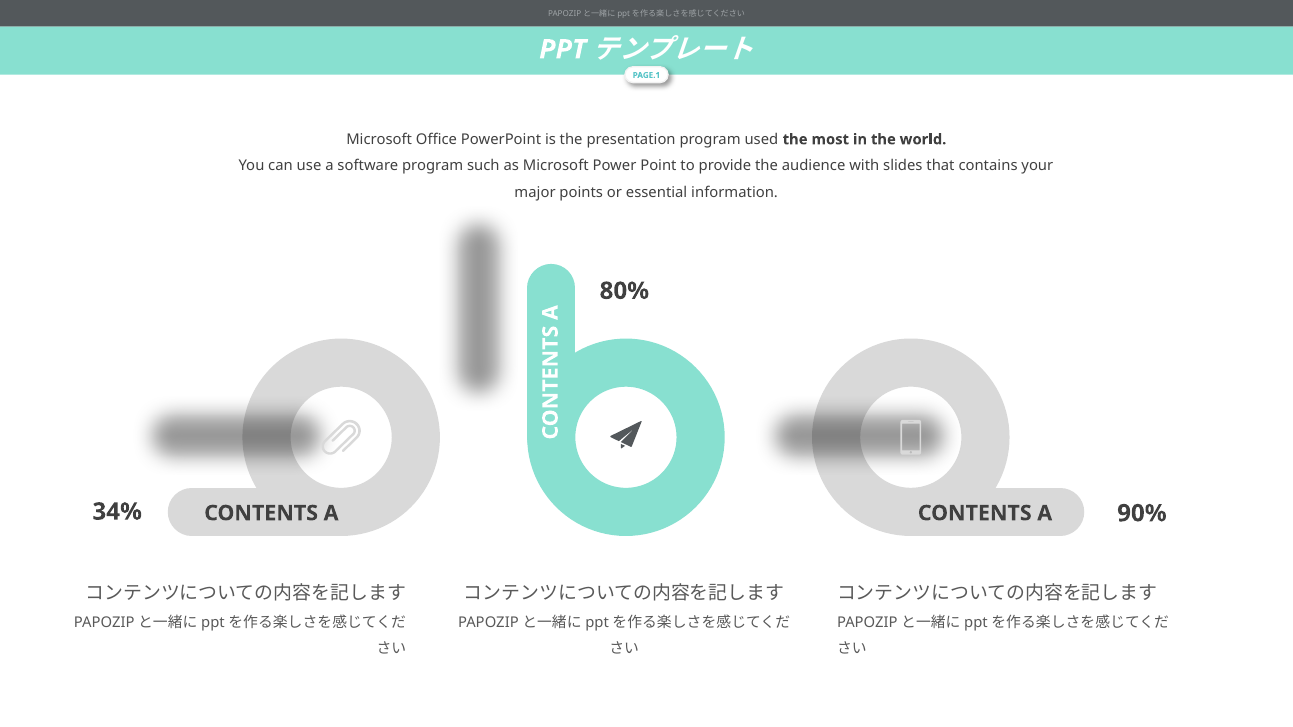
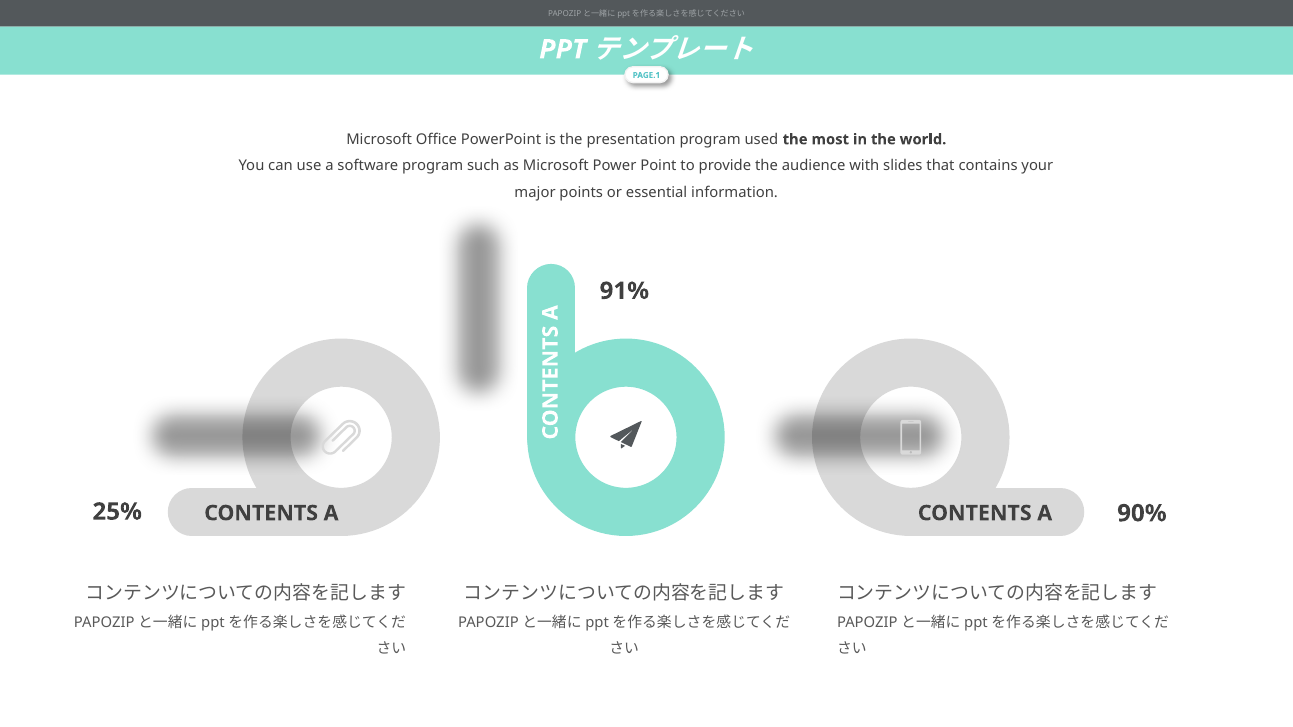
80%: 80% -> 91% (624, 291)
34%: 34% -> 25% (117, 512)
